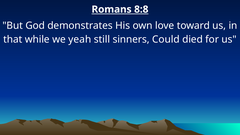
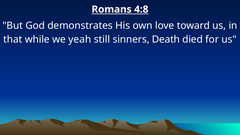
8:8: 8:8 -> 4:8 (141, 9)
Could: Could -> Death (166, 39)
